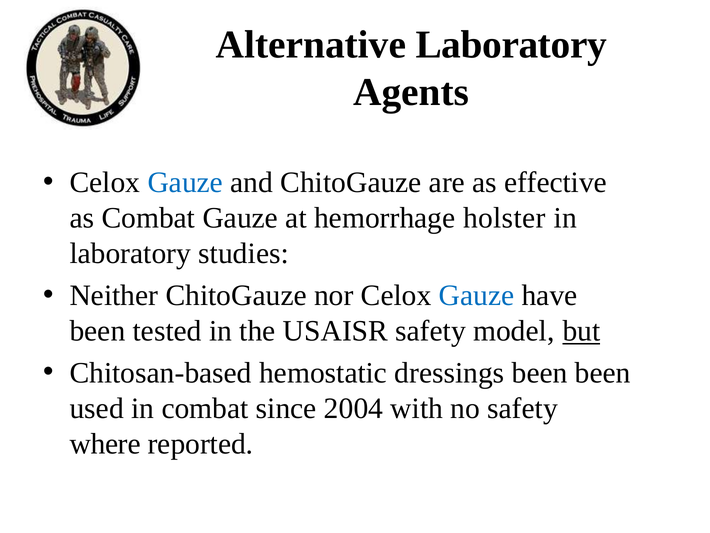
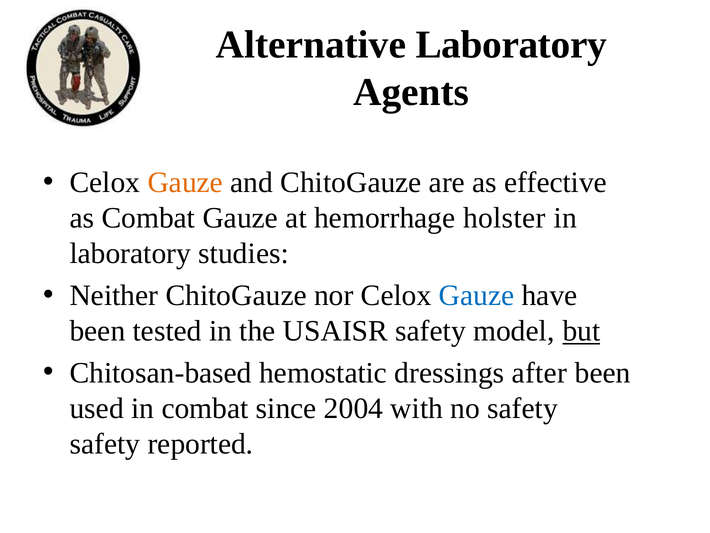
Gauze colour: blue -> orange (185, 182)
dressings been: been -> after (540, 372)
where: where -> safety (105, 443)
